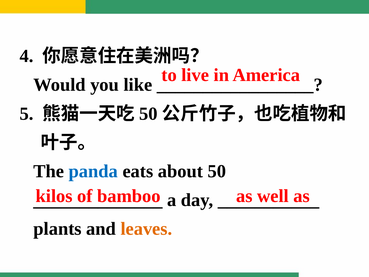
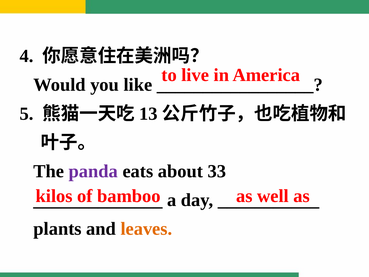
50: 50 -> 13 (148, 114)
panda colour: blue -> purple (93, 171)
about 50: 50 -> 33 (217, 171)
